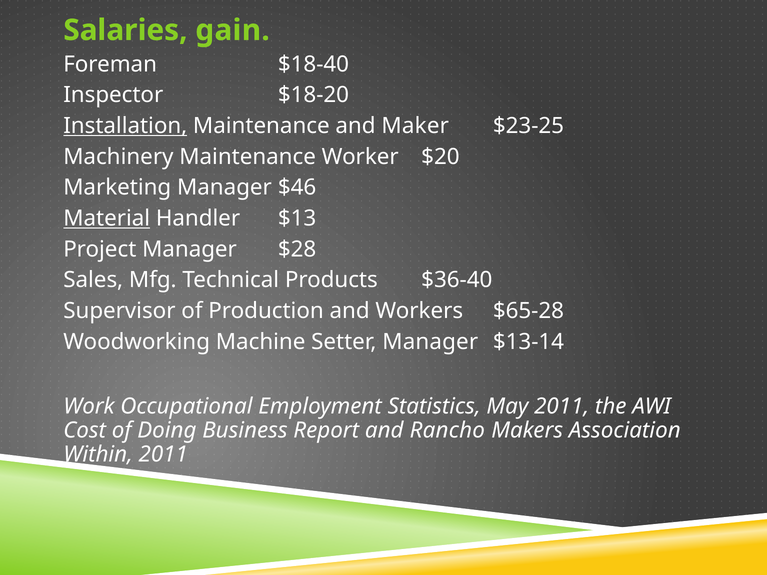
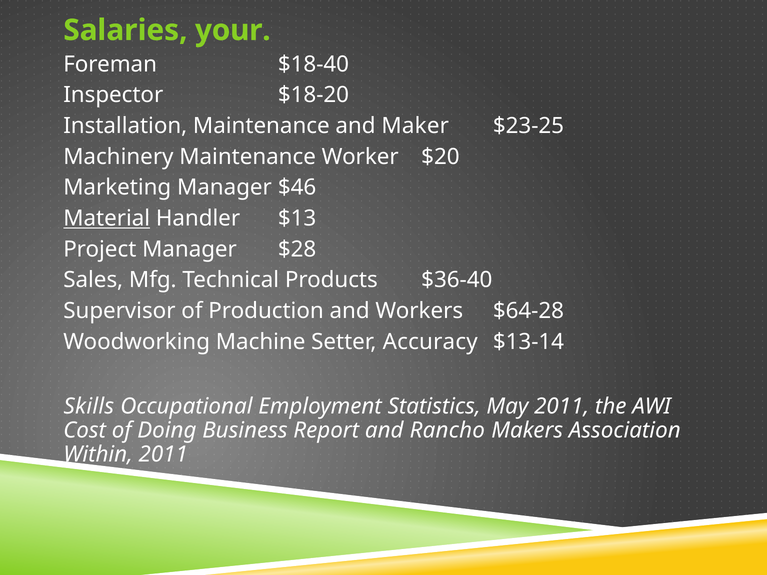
gain: gain -> your (233, 30)
Installation underline: present -> none (125, 126)
$65-28: $65-28 -> $64-28 (528, 311)
Setter Manager: Manager -> Accuracy (430, 342)
Work: Work -> Skills (89, 406)
